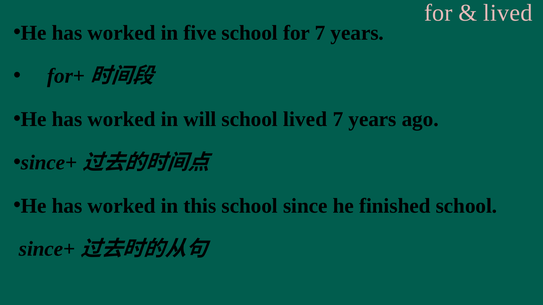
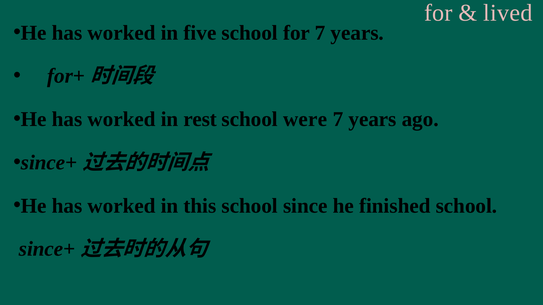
will: will -> rest (200, 119)
school lived: lived -> were (305, 119)
